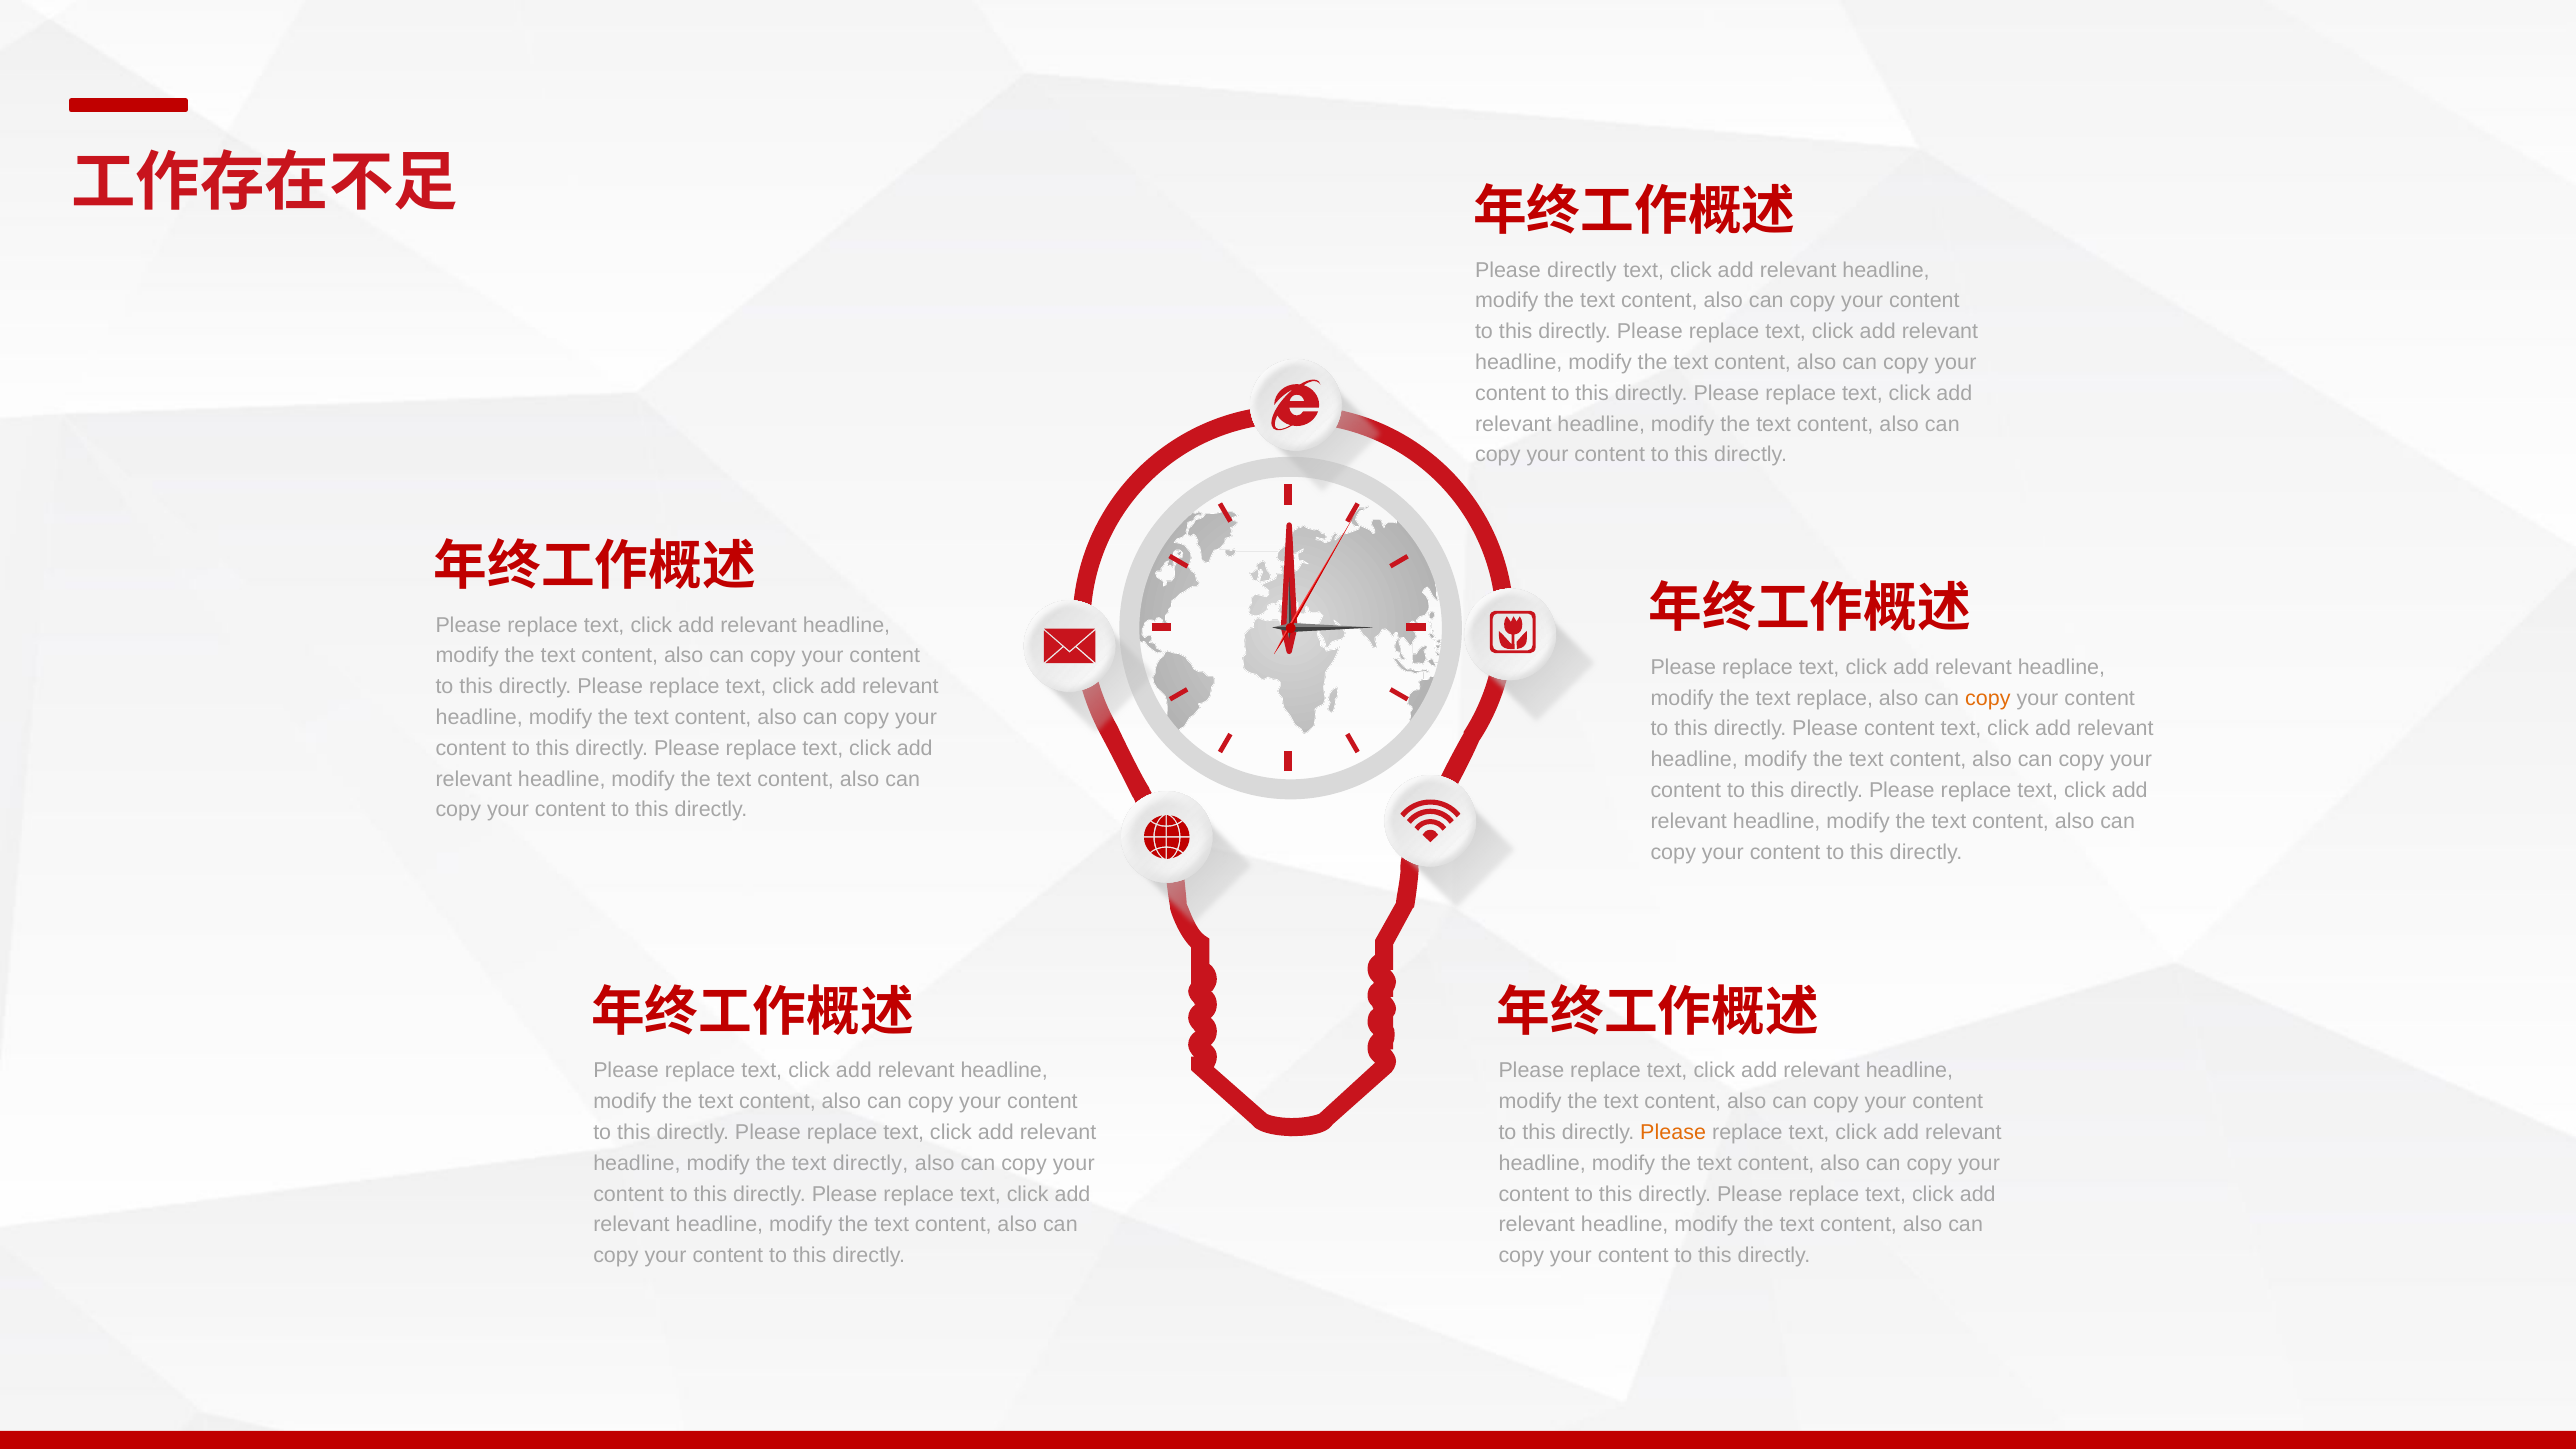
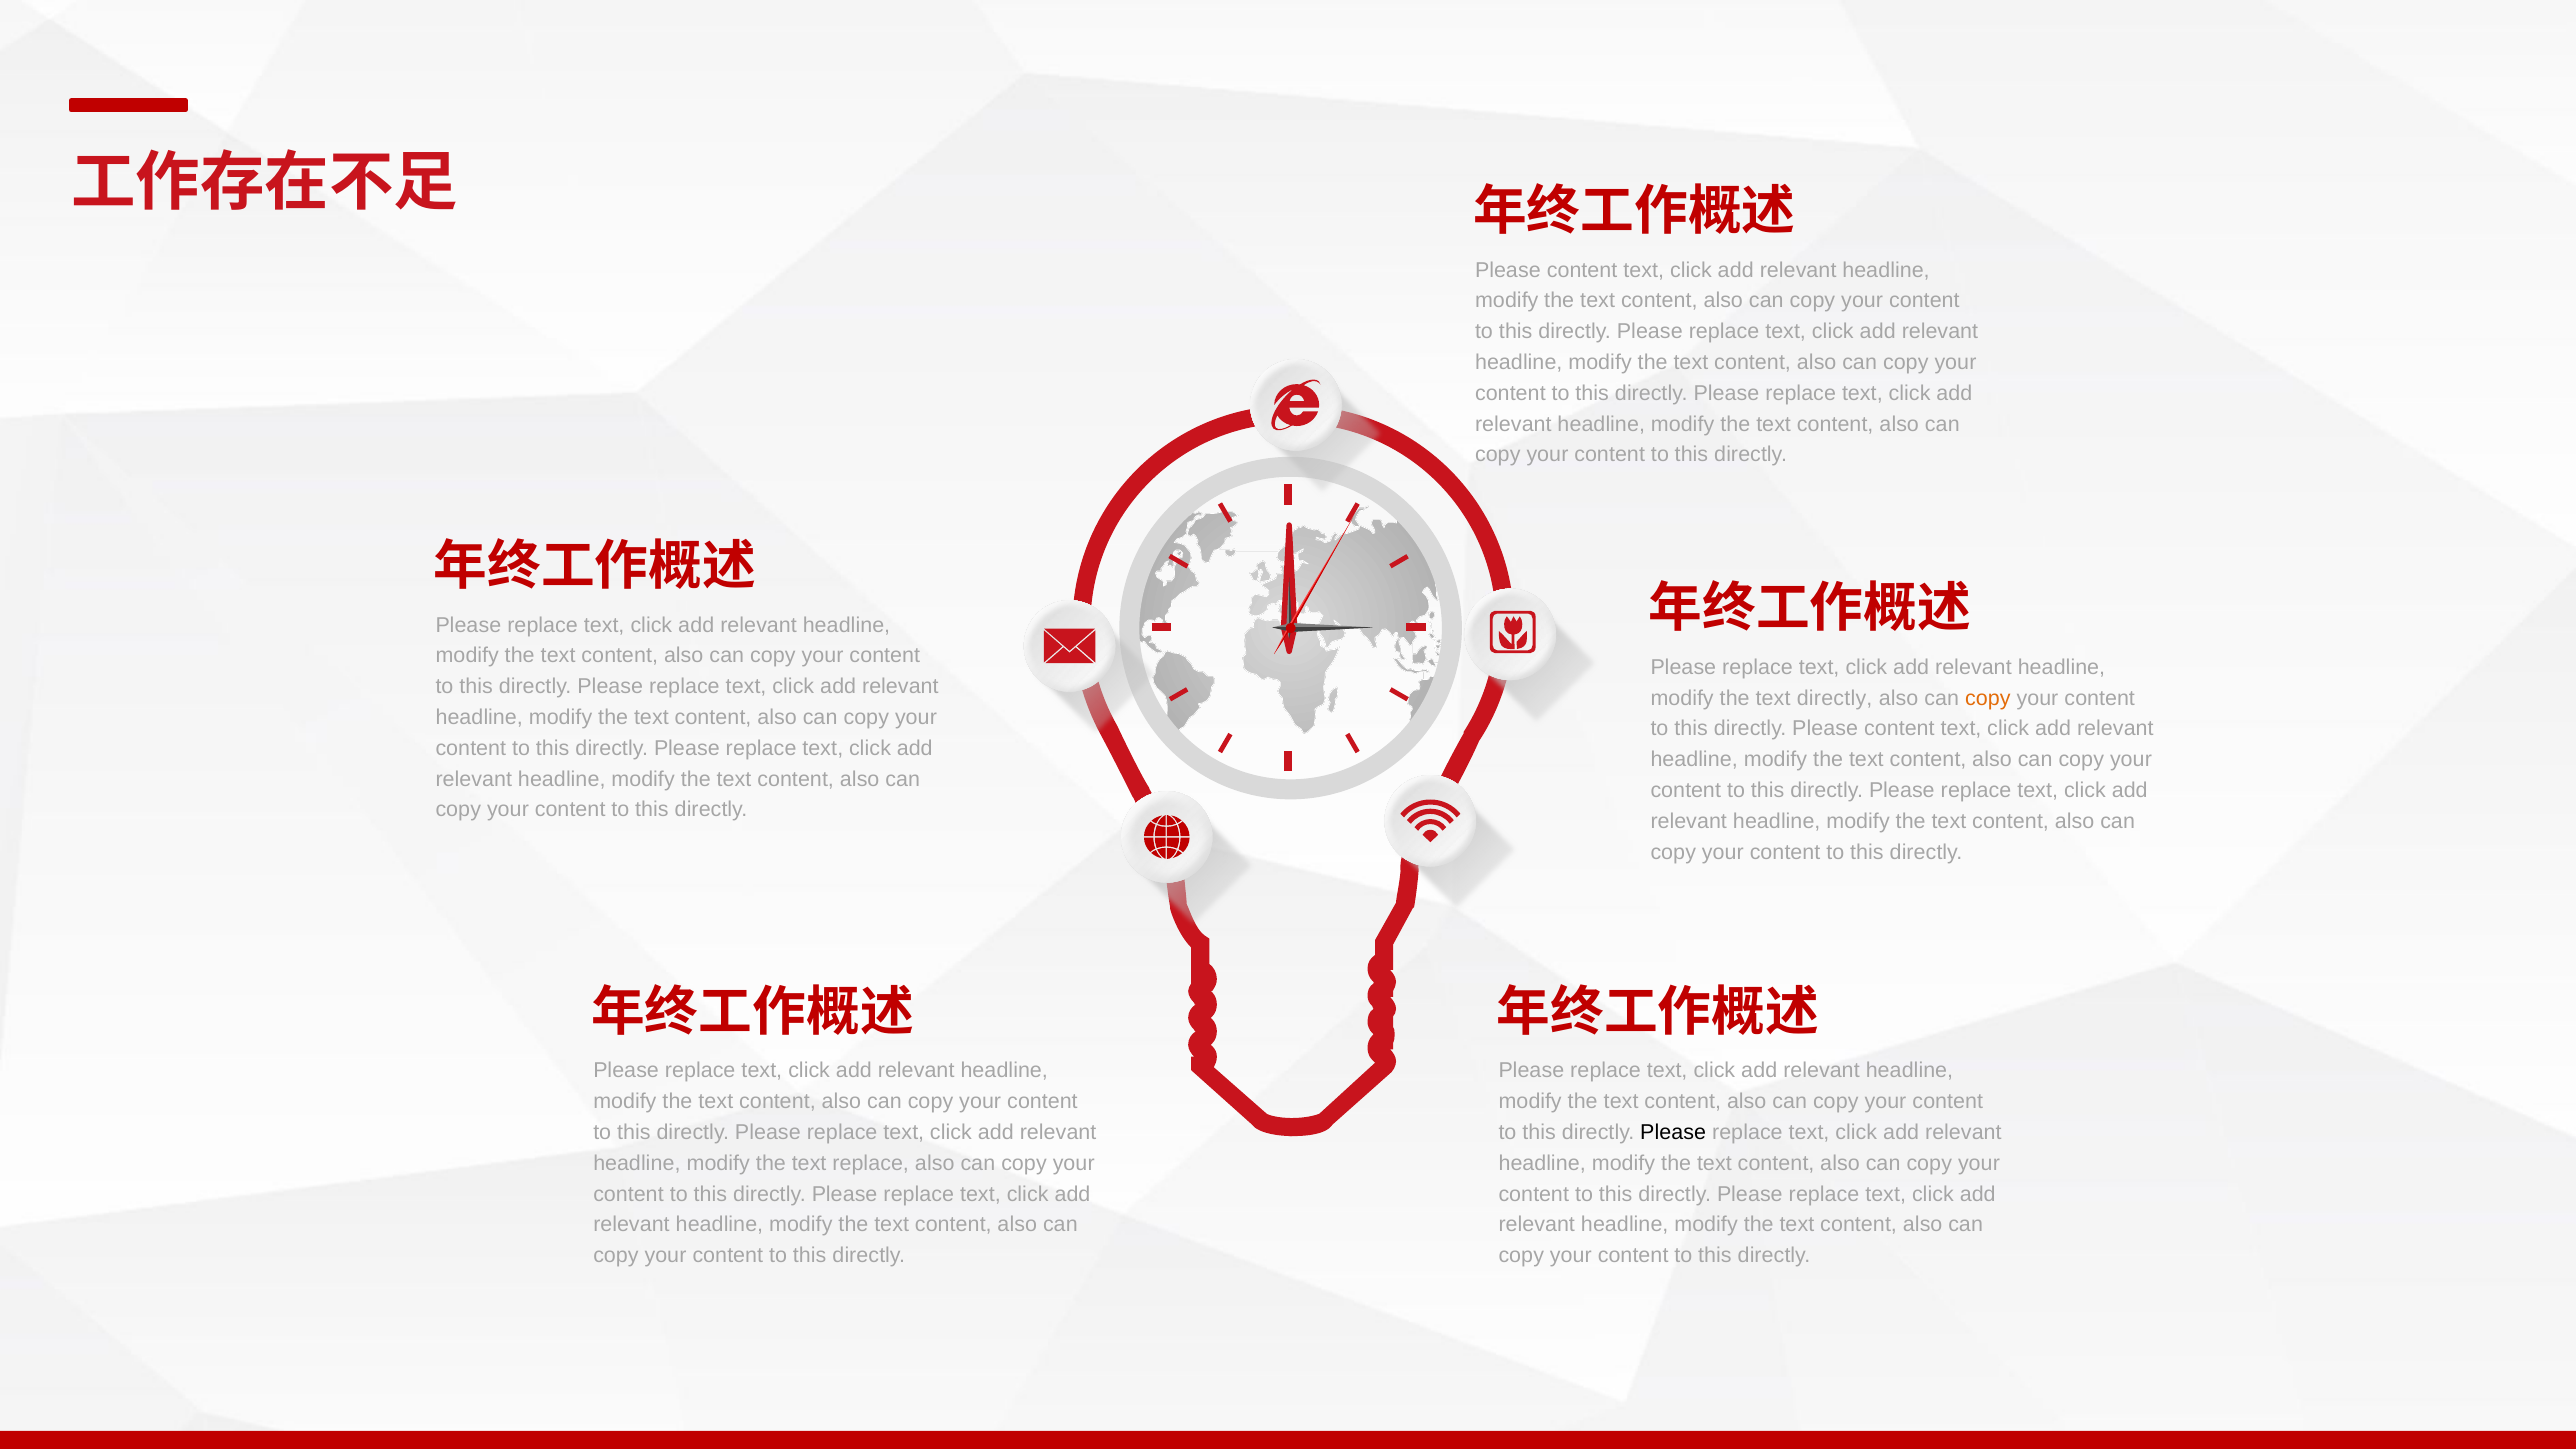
directly: directly -> content (1582, 270)
text replace: replace -> directly (1835, 698)
Please colour: orange -> black (1673, 1132)
text directly: directly -> replace (871, 1163)
